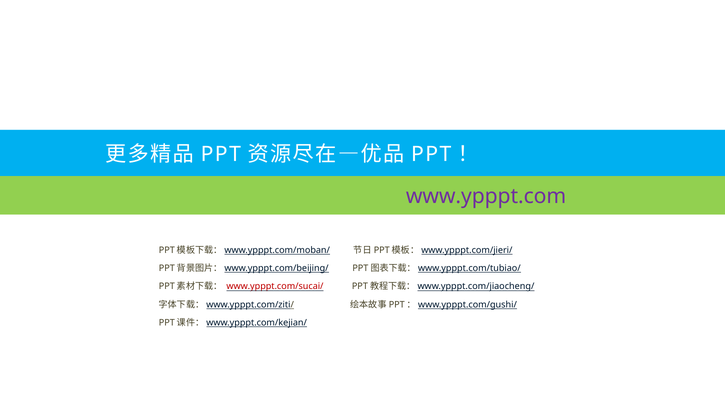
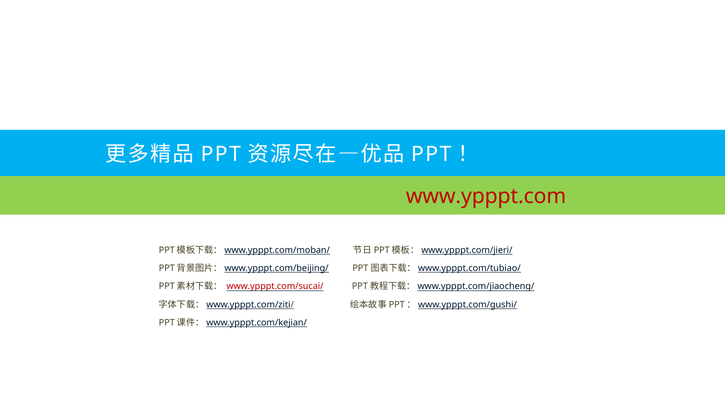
www.ypppt.com colour: purple -> red (486, 196)
